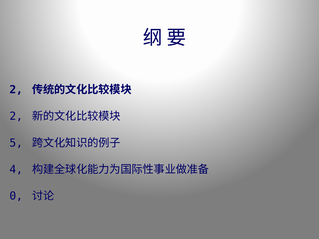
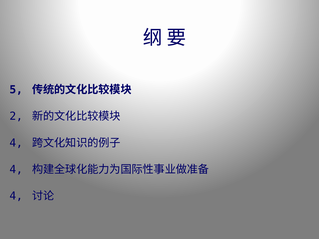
2: 2 -> 5 (16, 90)
5: 5 -> 4 (16, 143)
0: 0 -> 4 (16, 196)
